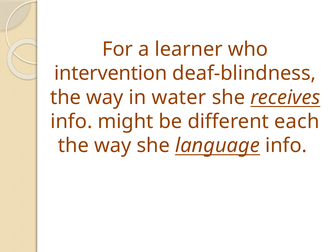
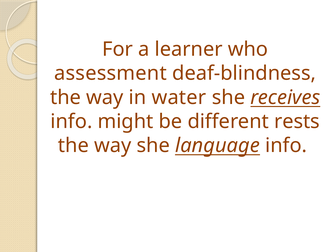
intervention: intervention -> assessment (111, 73)
each: each -> rests (297, 122)
